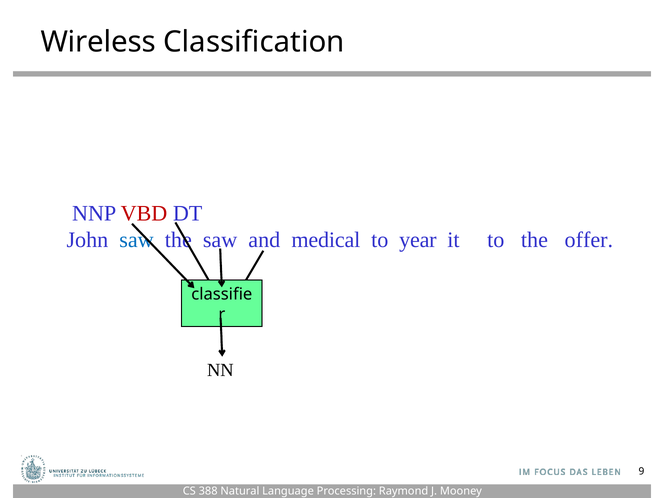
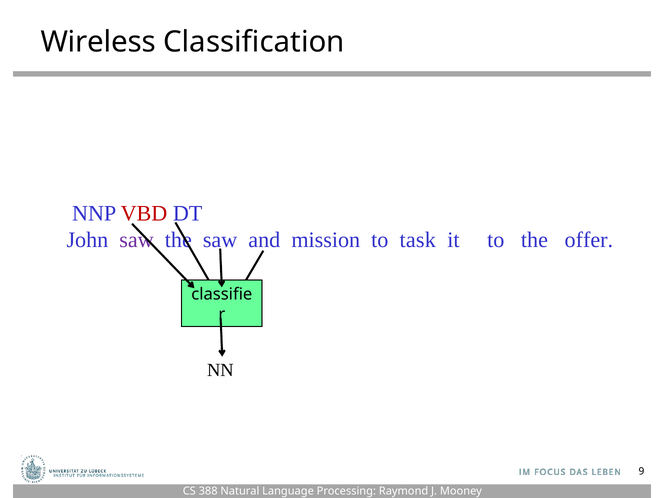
saw colour: blue -> purple (137, 240)
medical: medical -> mission (326, 240)
year: year -> task (418, 240)
